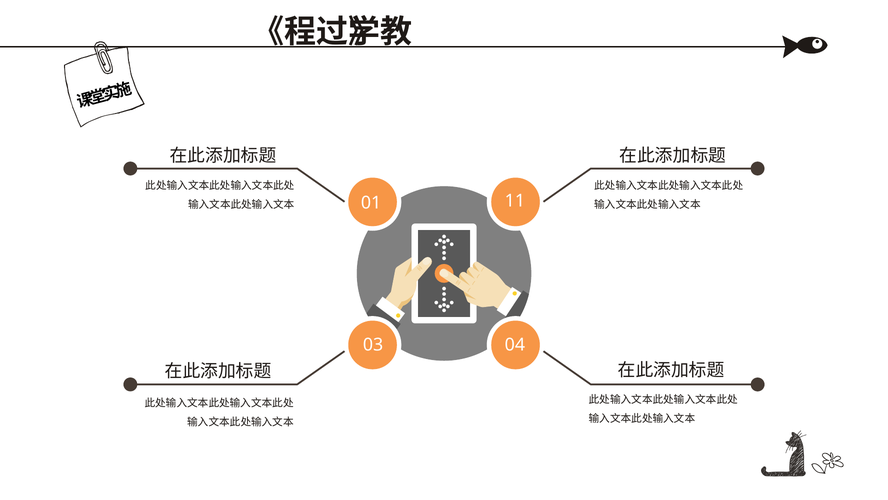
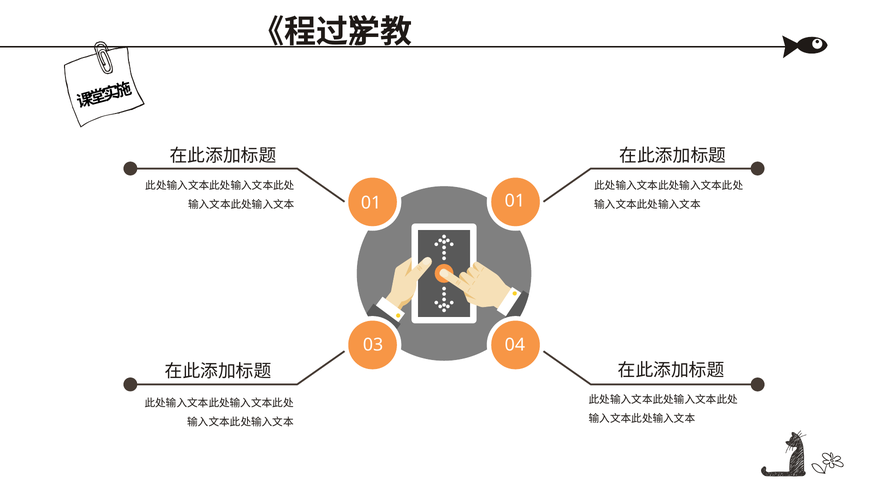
01 11: 11 -> 01 (515, 201)
